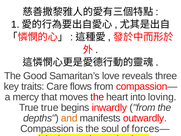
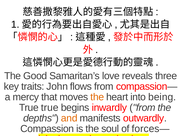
Care: Care -> John (57, 86)
the colour: red -> orange (97, 97)
loving: loving -> being (162, 97)
